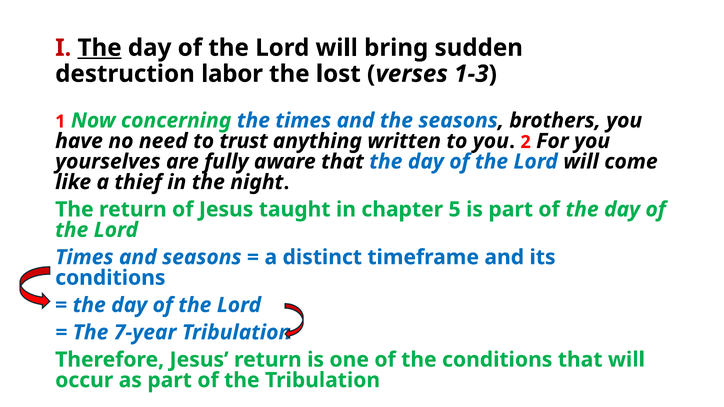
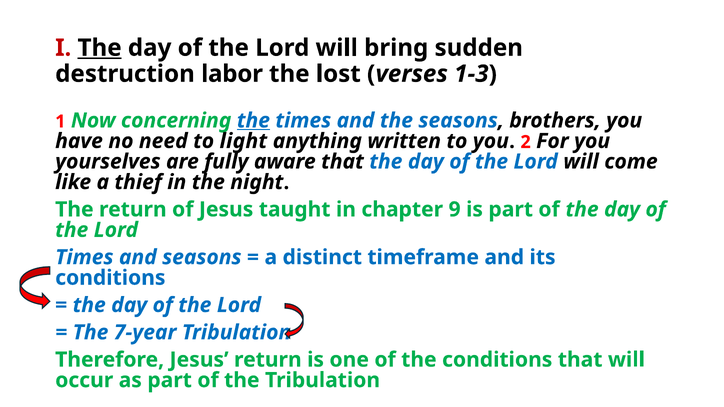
the underline: none -> present (253, 121)
trust: trust -> light (243, 141)
5: 5 -> 9 (455, 210)
